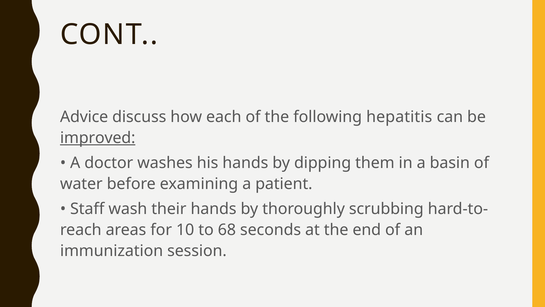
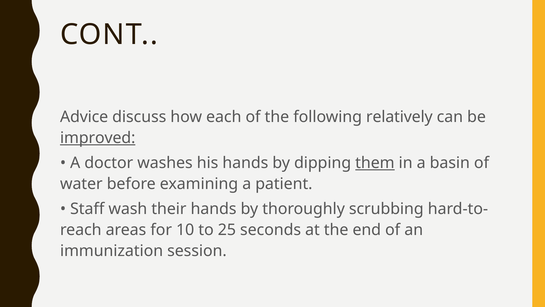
hepatitis: hepatitis -> relatively (399, 117)
them underline: none -> present (375, 163)
68: 68 -> 25 (227, 230)
